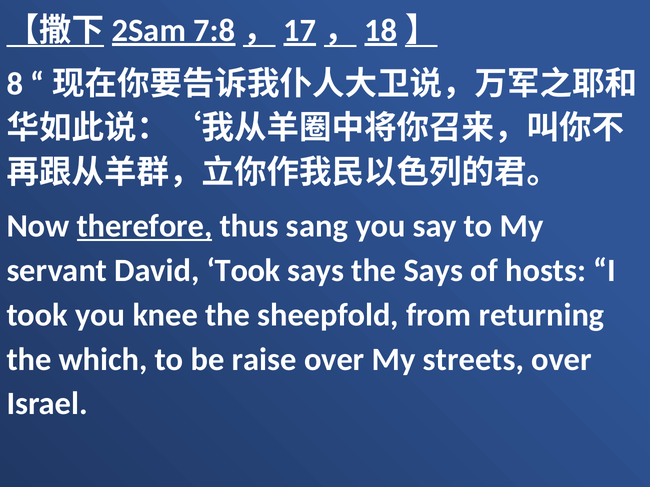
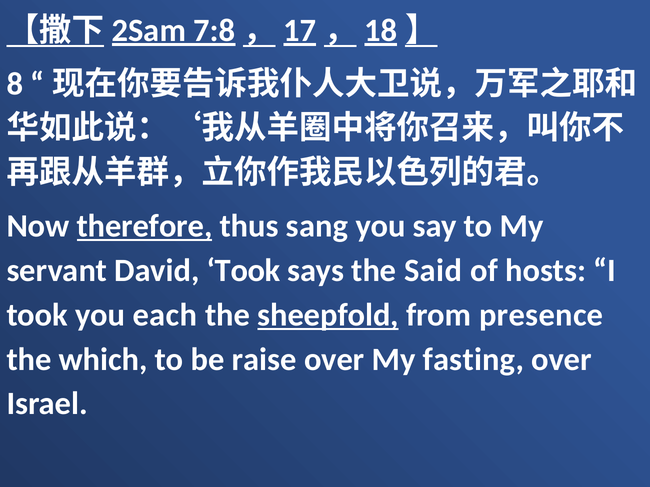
the Says: Says -> Said (433, 271)
knee: knee -> each (165, 315)
sheepfold underline: none -> present (328, 315)
returning: returning -> presence (541, 315)
streets: streets -> fasting (473, 360)
